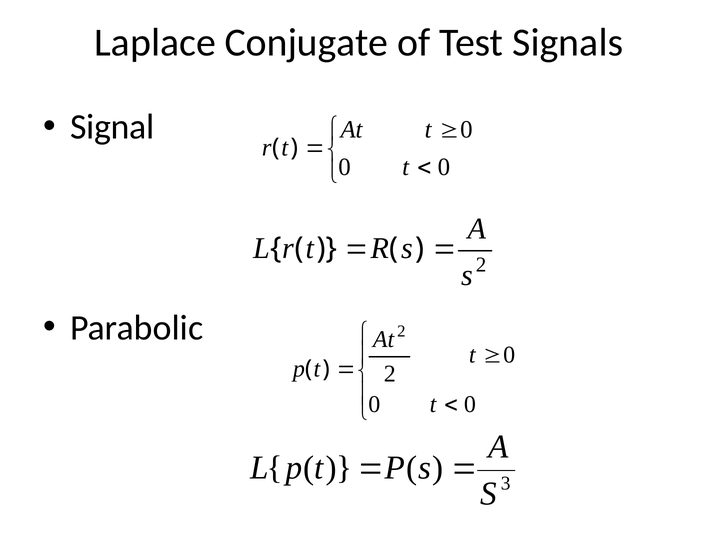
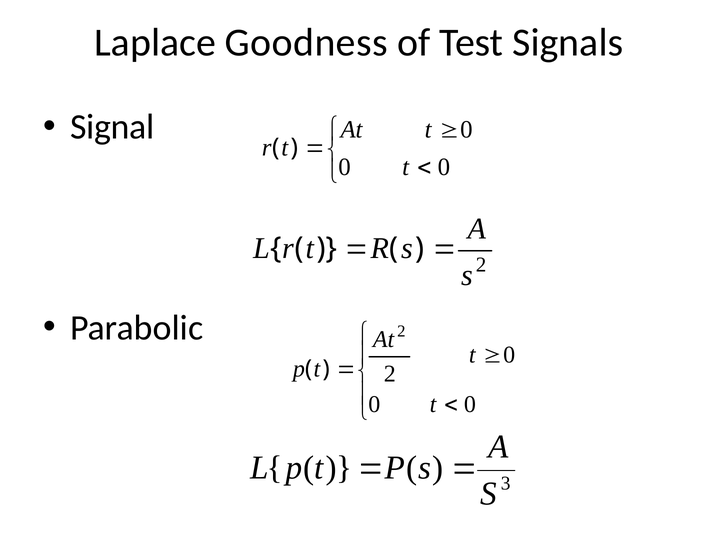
Conjugate: Conjugate -> Goodness (306, 42)
